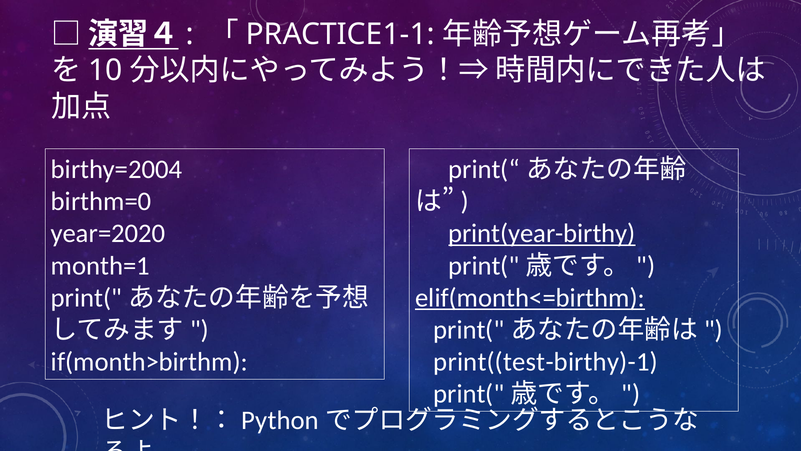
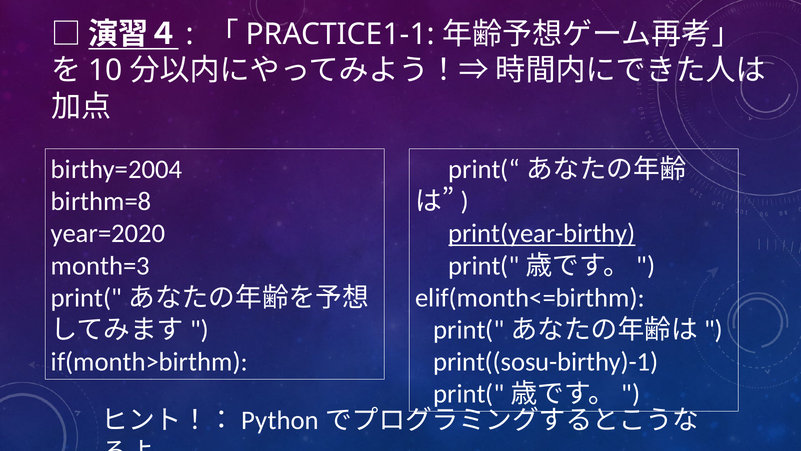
birthm=0: birthm=0 -> birthm=8 (101, 201)
month=1: month=1 -> month=3 (100, 265)
elif(month<=birthm underline: present -> none (530, 298)
print((test-birthy)-1: print((test-birthy)-1 -> print((sosu-birthy)-1 (546, 362)
